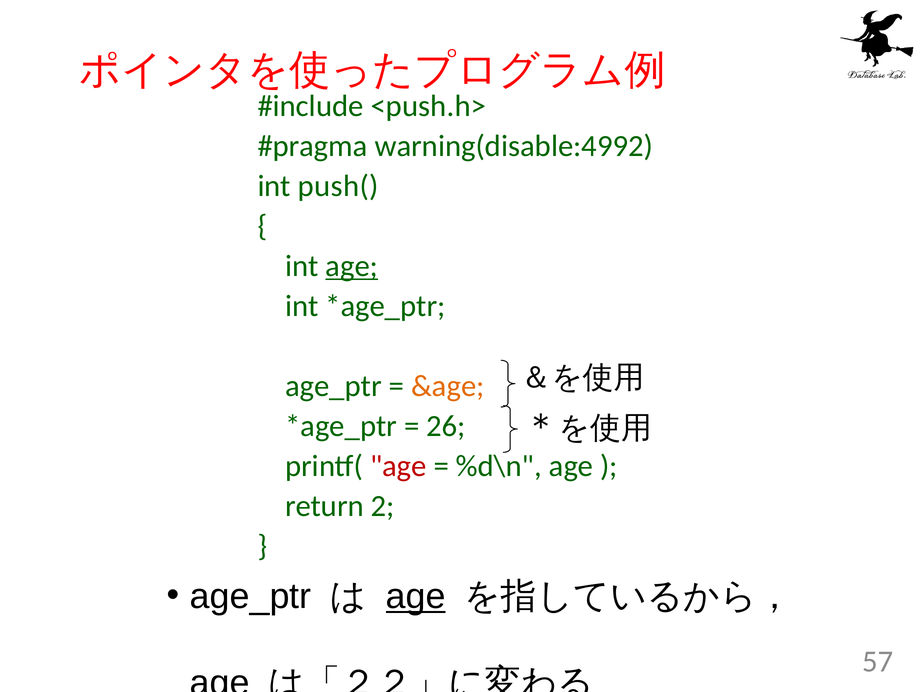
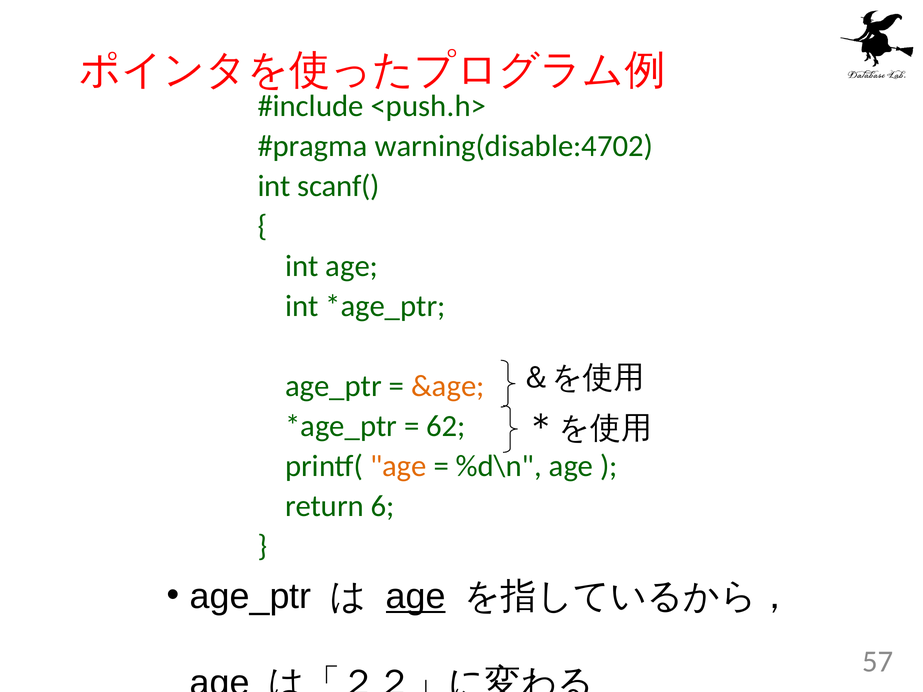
warning(disable:4992: warning(disable:4992 -> warning(disable:4702 (514, 146)
push(: push( -> scanf( (338, 186)
age underline: present -> none (352, 266)
26: 26 -> 62 (446, 426)
age colour: red -> orange (398, 466)
2: 2 -> 6 (383, 506)
